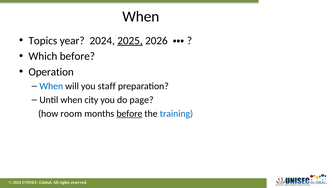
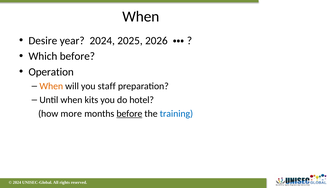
Topics: Topics -> Desire (43, 40)
2025 underline: present -> none (130, 40)
When colour: blue -> orange (51, 86)
city: city -> kits (91, 100)
page: page -> hotel (142, 100)
room: room -> more (71, 113)
